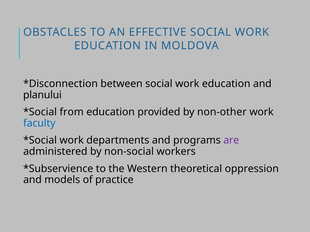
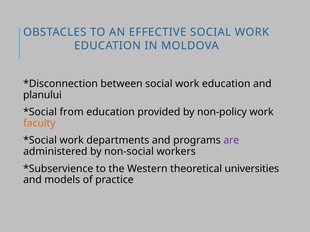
non-other: non-other -> non-policy (222, 112)
faculty colour: blue -> orange (39, 123)
oppression: oppression -> universities (252, 169)
